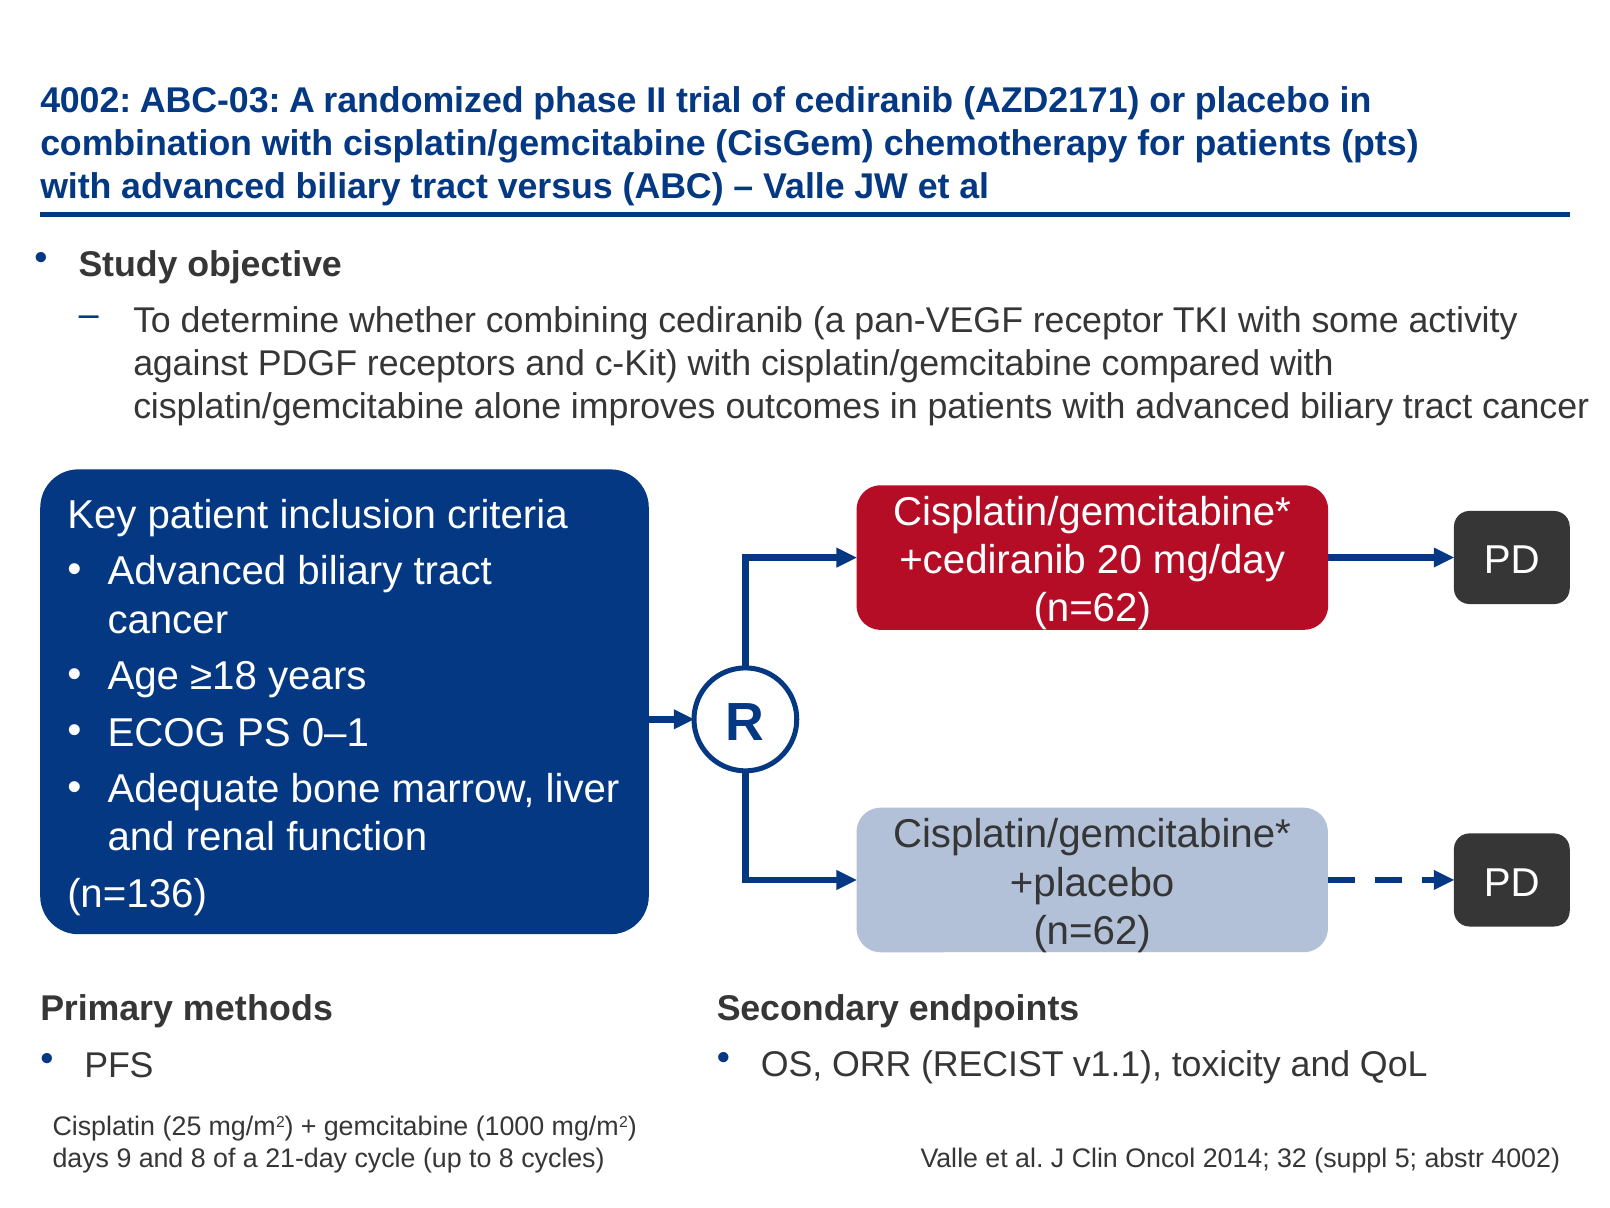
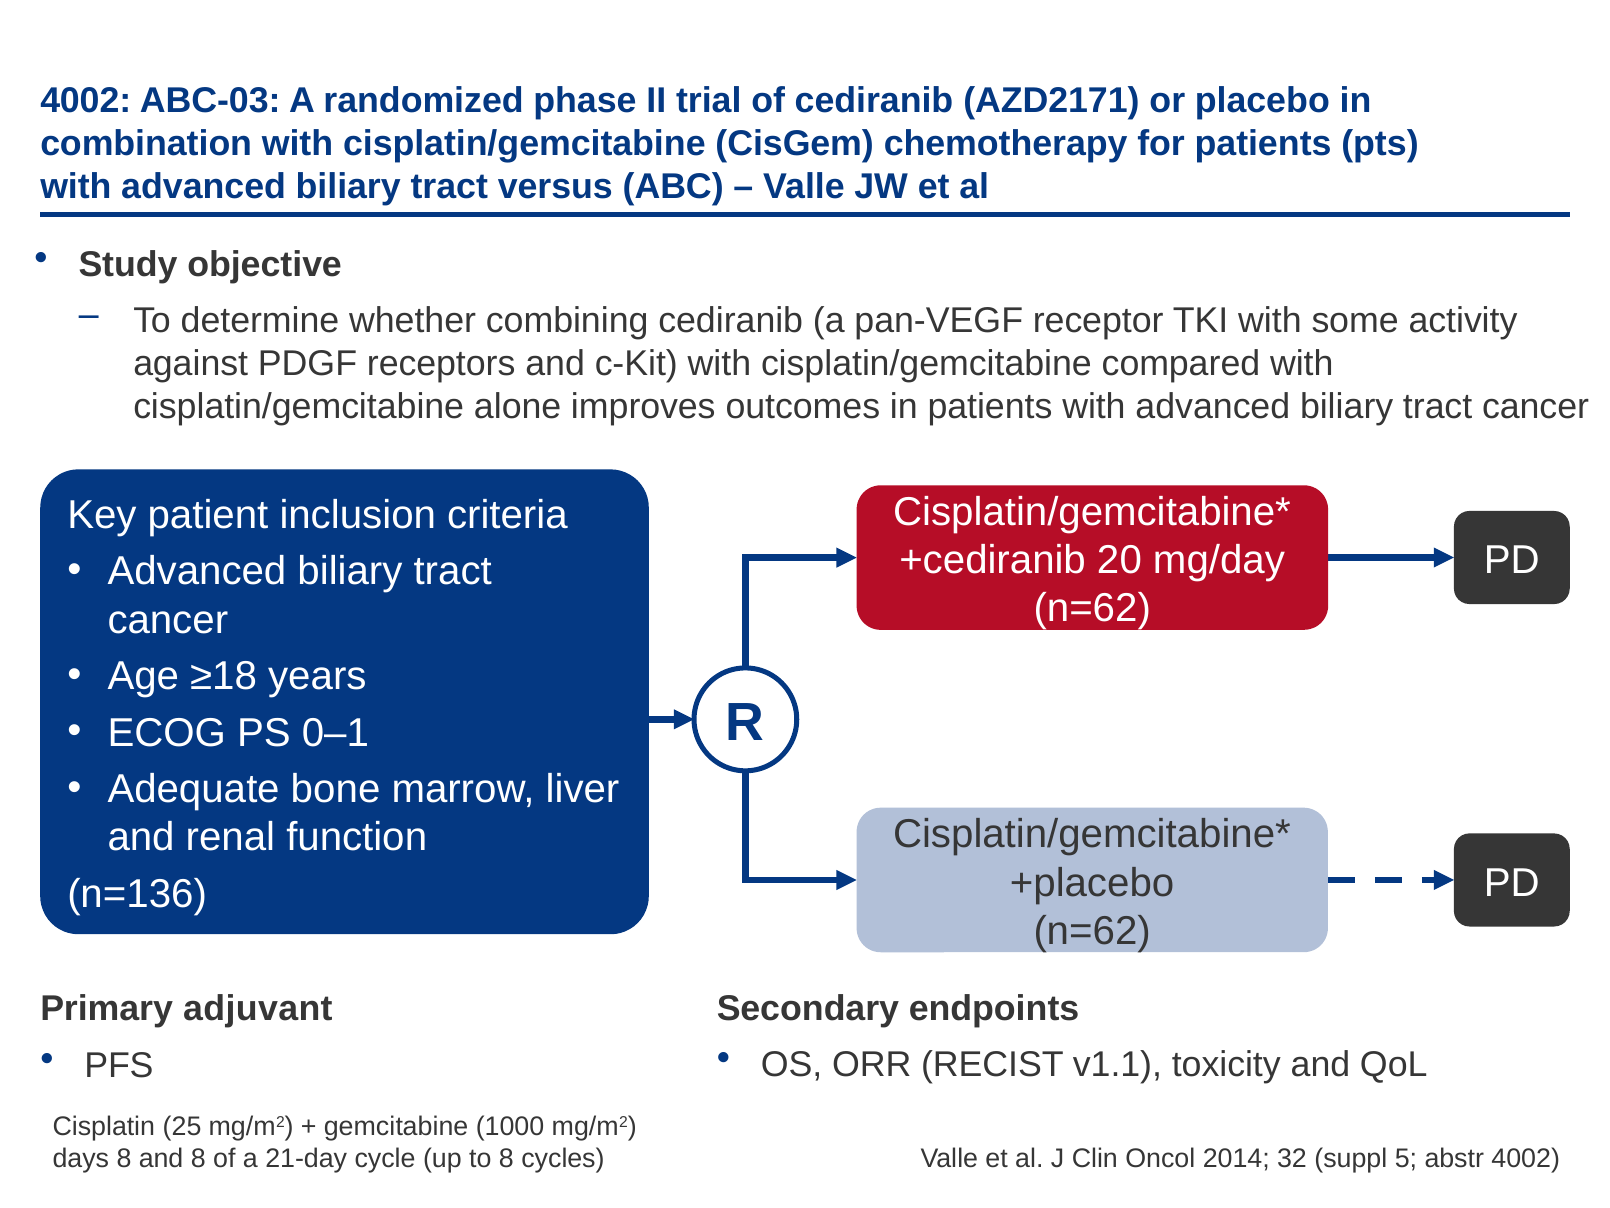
methods: methods -> adjuvant (258, 1009)
days 9: 9 -> 8 (124, 1158)
